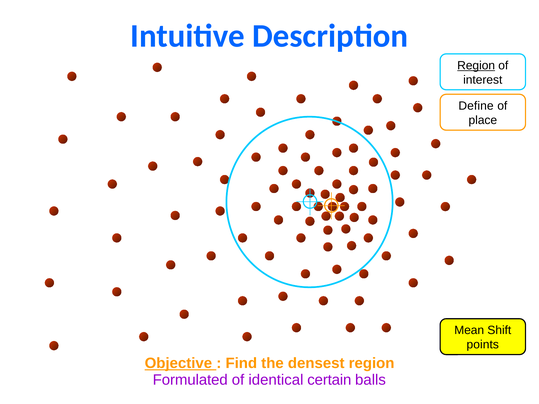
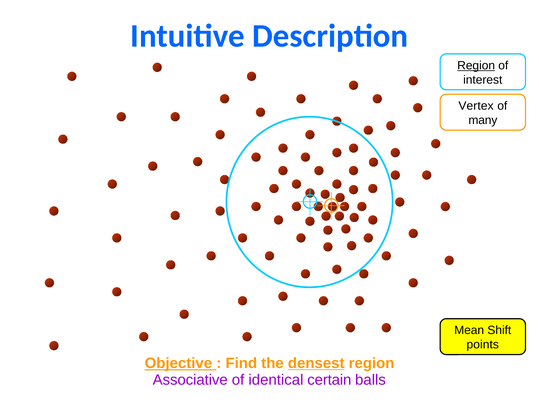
Define: Define -> Vertex (476, 106)
place: place -> many (483, 120)
densest underline: none -> present (316, 363)
Formulated: Formulated -> Associative (190, 380)
